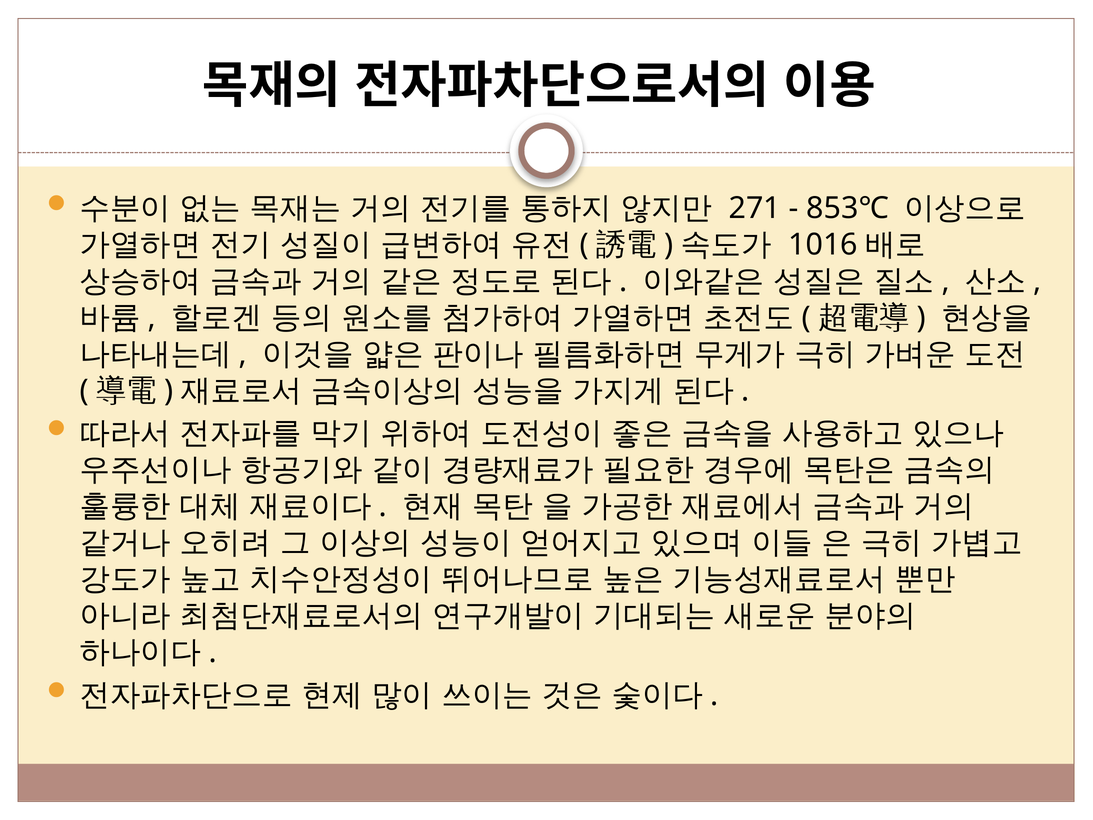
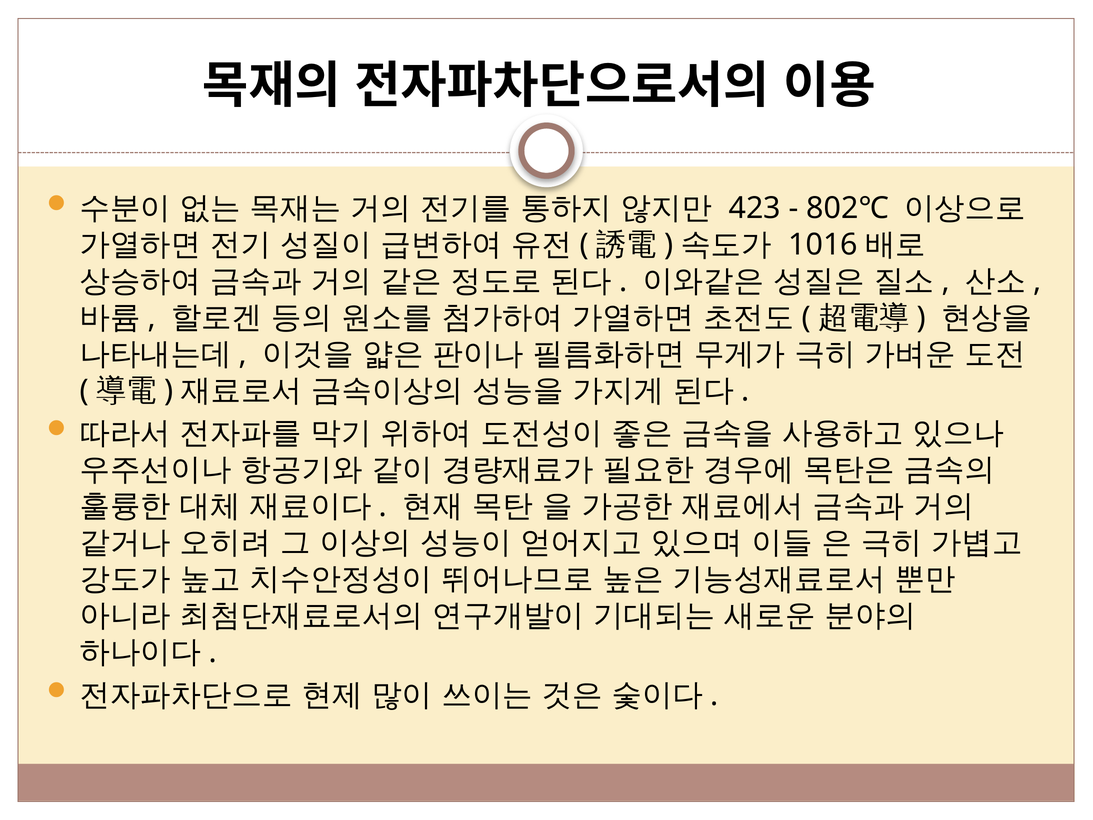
271: 271 -> 423 (755, 208)
853℃: 853℃ -> 802℃ (848, 208)
